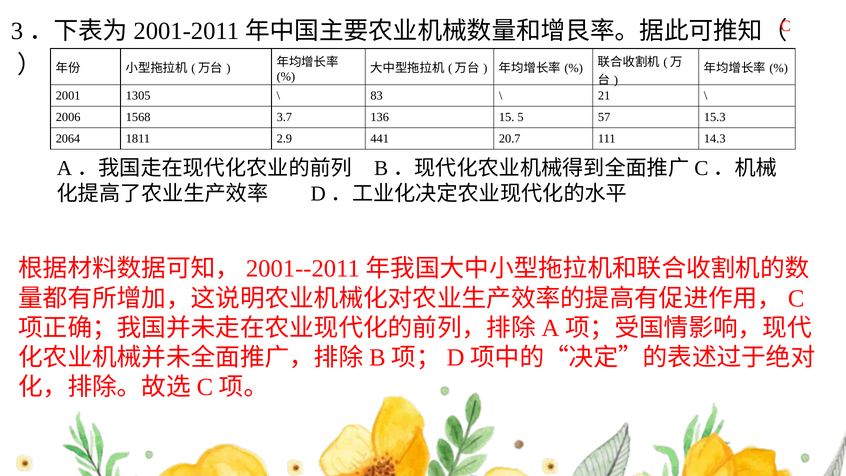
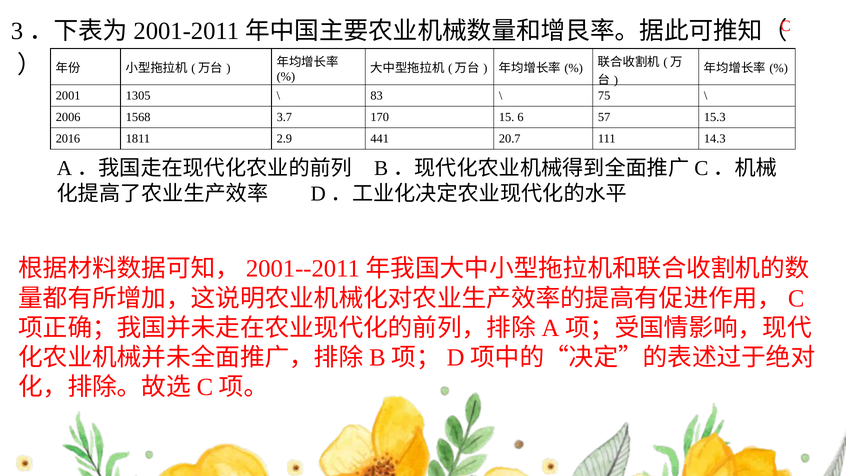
21: 21 -> 75 (604, 96)
136: 136 -> 170 (380, 117)
5: 5 -> 6 (521, 117)
2064: 2064 -> 2016 (68, 138)
